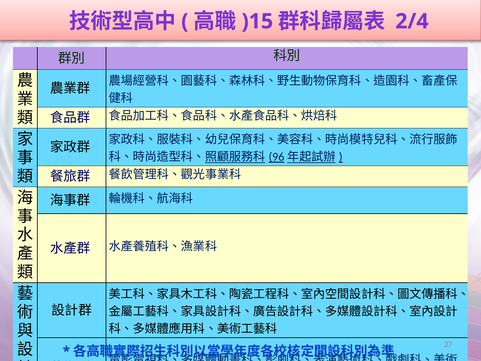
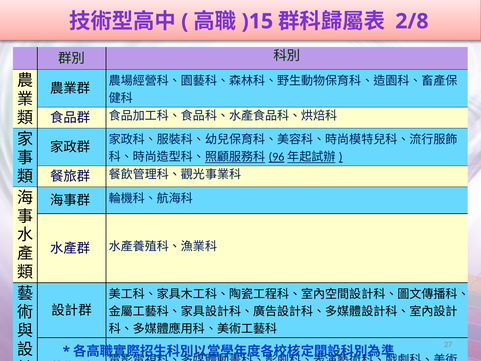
2/4: 2/4 -> 2/8 (412, 21)
